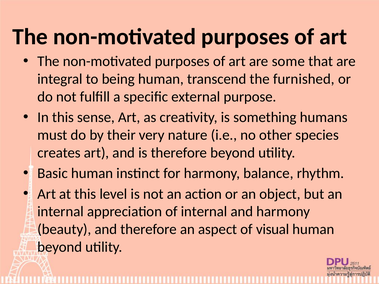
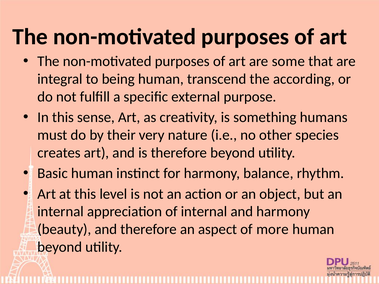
furnished: furnished -> according (304, 79)
visual: visual -> more (273, 230)
